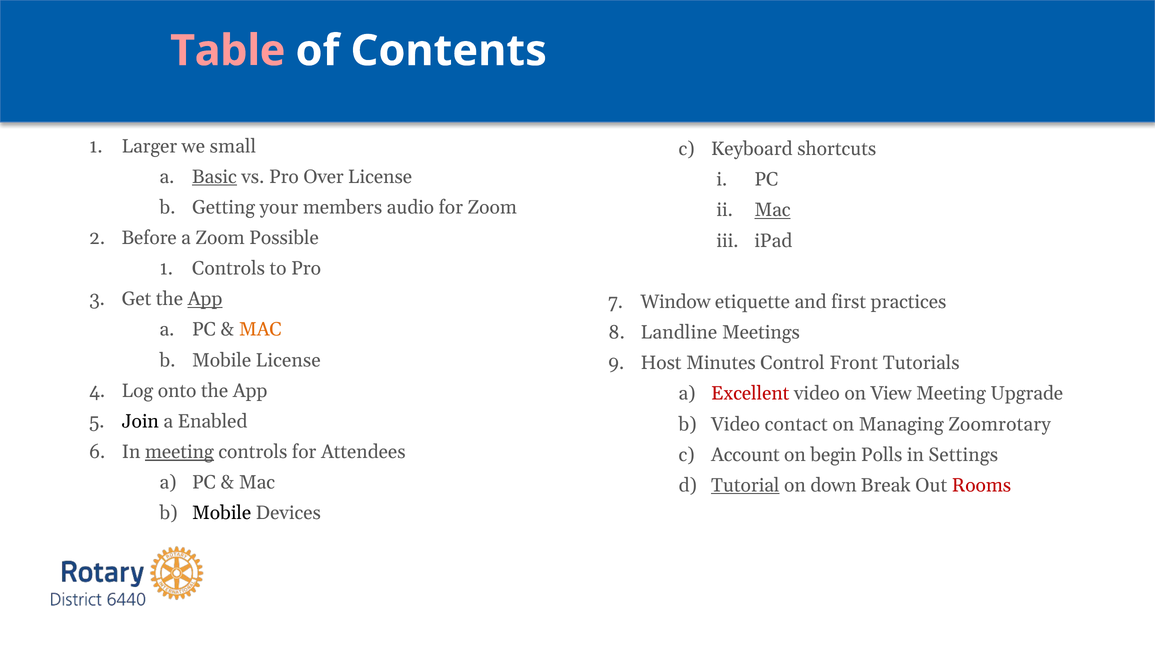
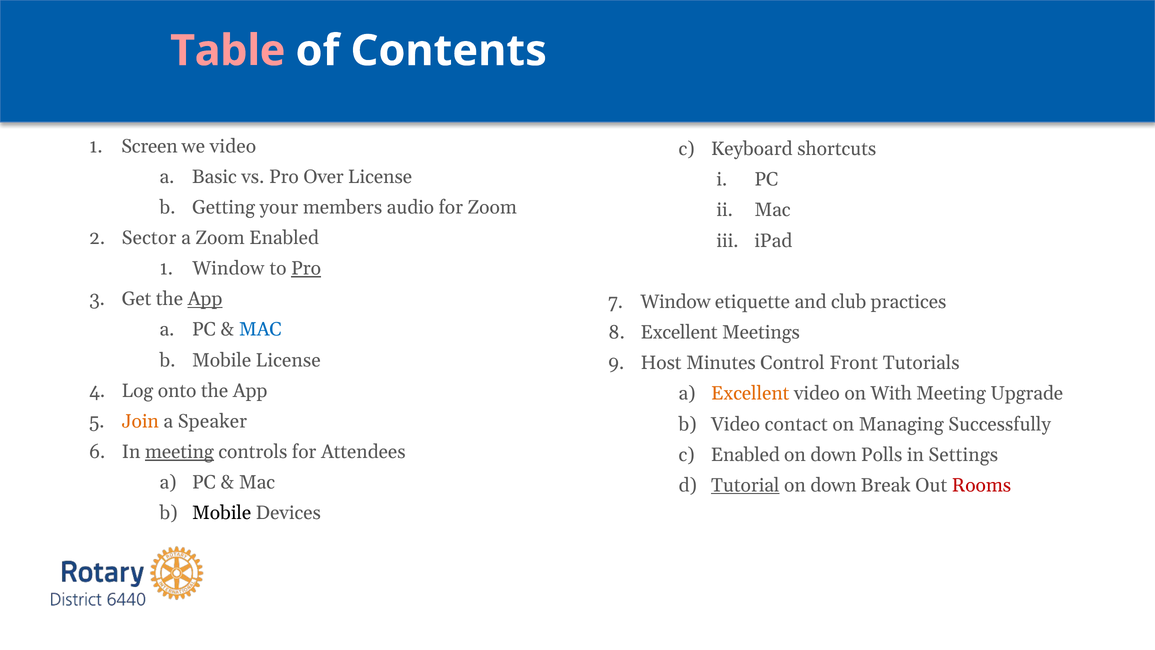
Larger: Larger -> Screen (149, 146)
we small: small -> video (233, 146)
Basic underline: present -> none (214, 177)
Mac underline: present -> none (772, 210)
Before: Before -> Sector (149, 238)
Zoom Possible: Possible -> Enabled (284, 238)
Controls: Controls -> Window (228, 268)
Pro underline: none -> present (306, 268)
first: first -> club (849, 302)
MAC colour: orange -> blue (260, 329)
Landline: Landline -> Excellent (679, 332)
Excellent colour: red -> orange (750, 393)
View: View -> With (891, 393)
Join colour: black -> orange (140, 421)
Enabled: Enabled -> Speaker (212, 421)
Zoomrotary: Zoomrotary -> Successfully (1000, 424)
Account: Account -> Enabled (745, 455)
begin: begin -> down (833, 455)
